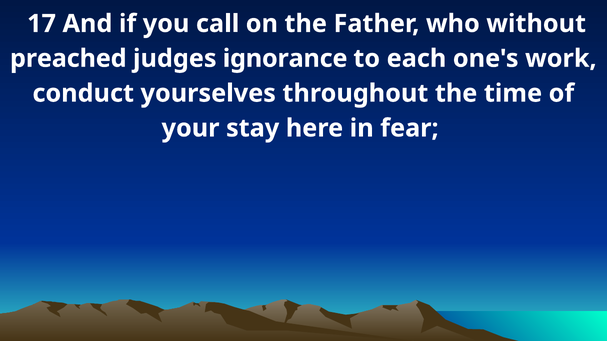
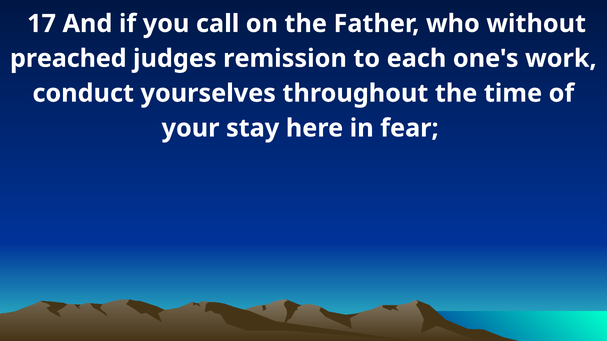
ignorance: ignorance -> remission (285, 59)
